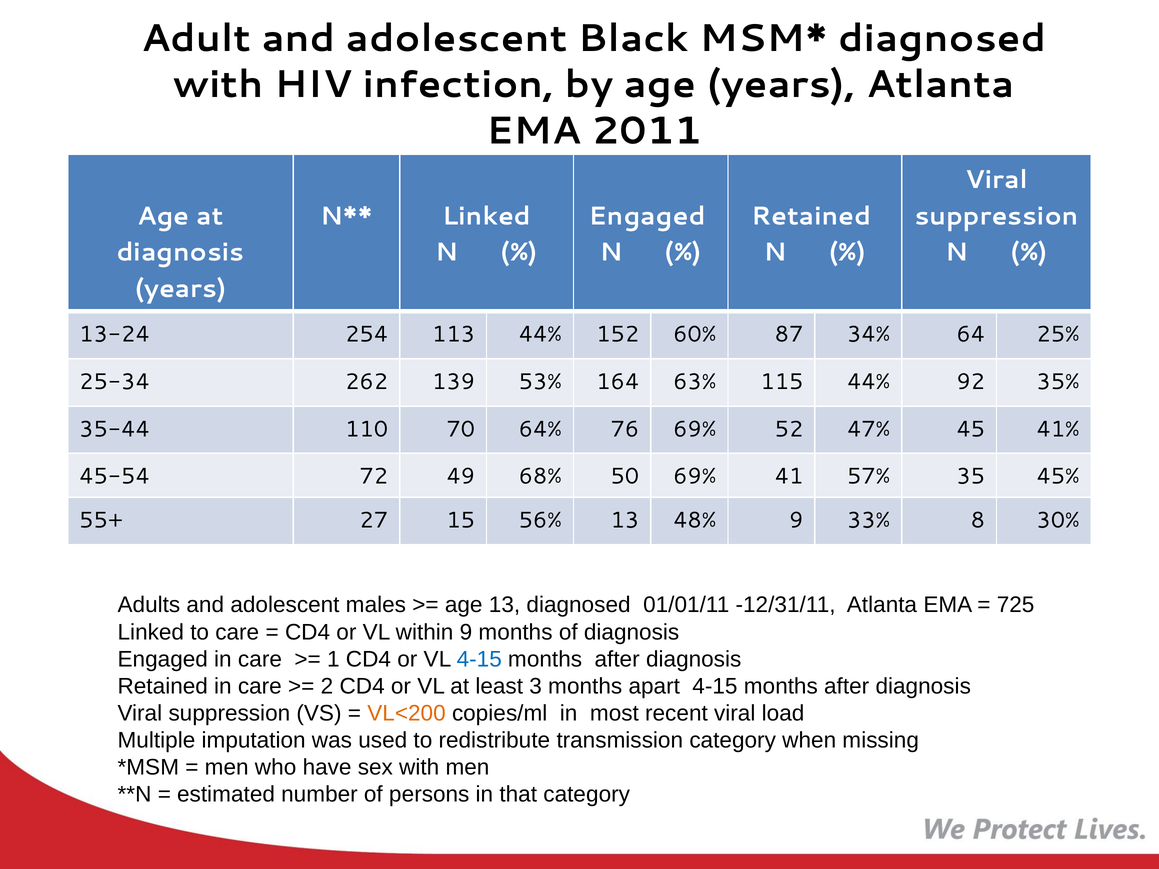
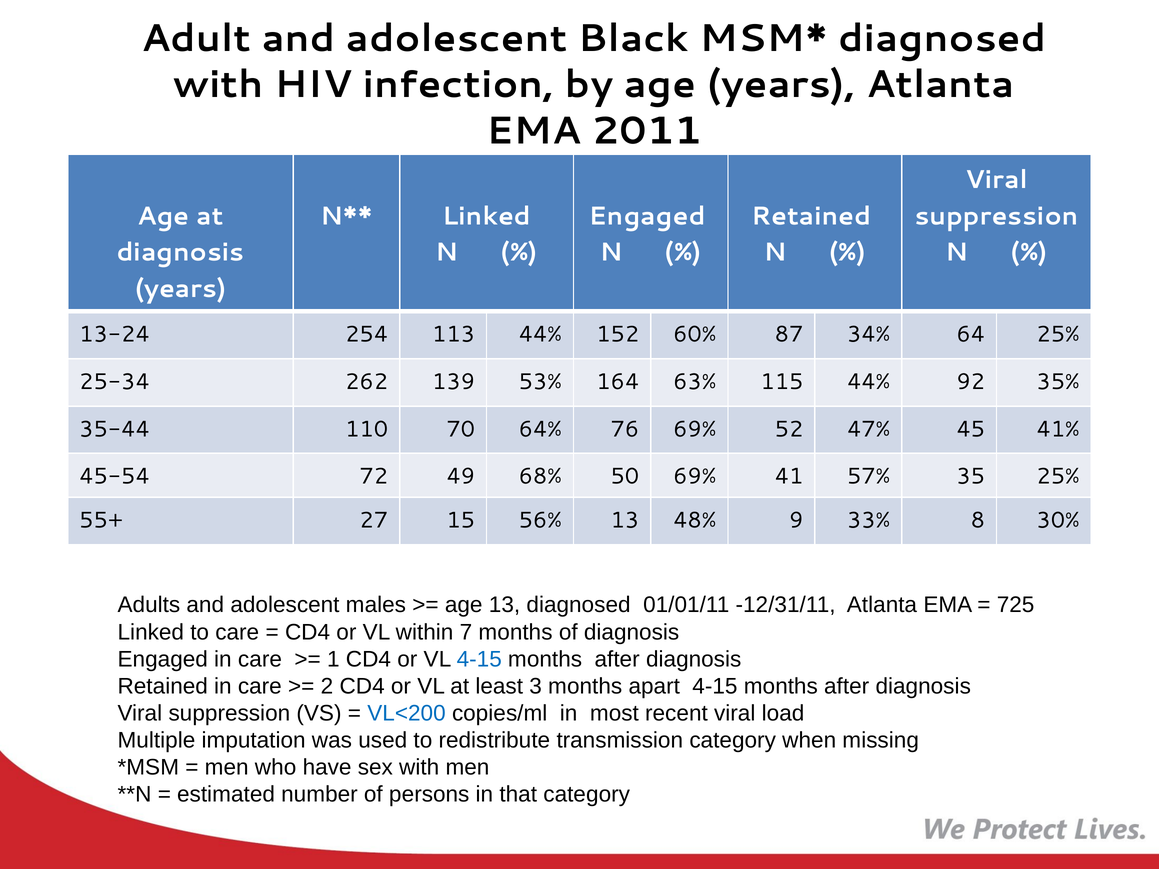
35 45%: 45% -> 25% (1058, 477)
within 9: 9 -> 7 (466, 632)
VL<200 colour: orange -> blue (406, 713)
